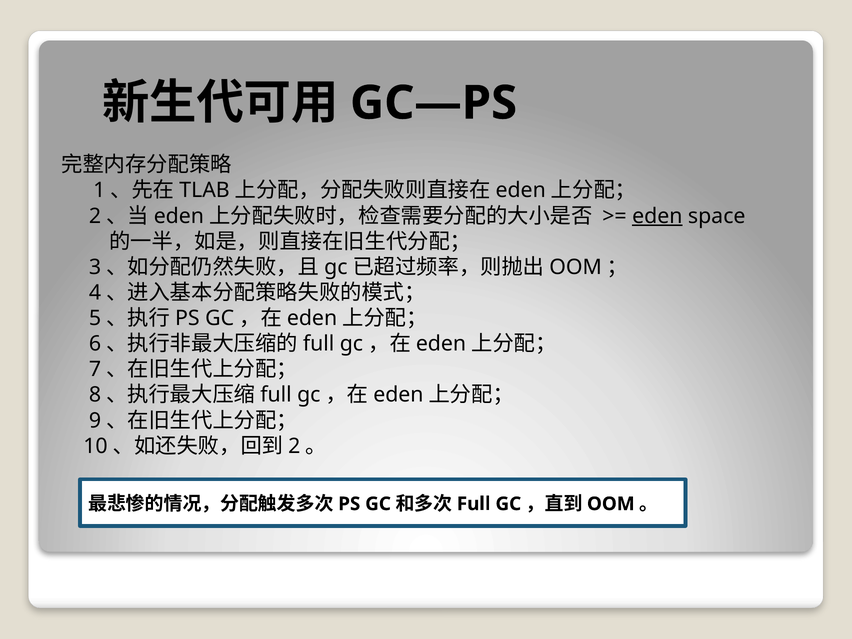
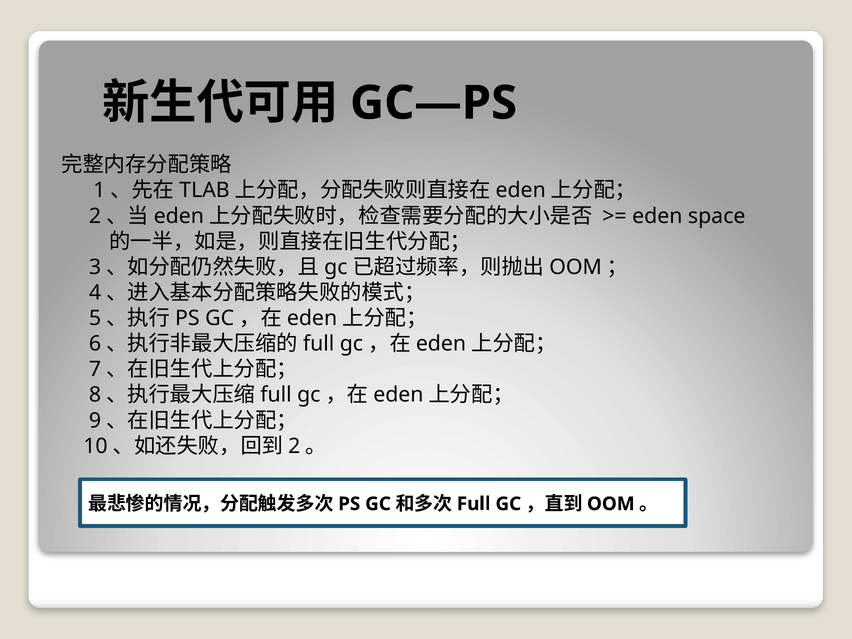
eden underline: present -> none (657, 216)
